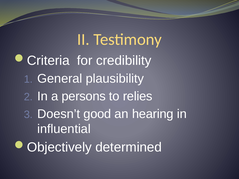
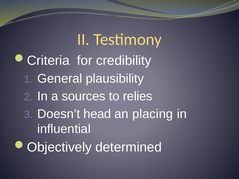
persons: persons -> sources (84, 96)
good: good -> head (97, 114)
hearing: hearing -> placing (153, 114)
